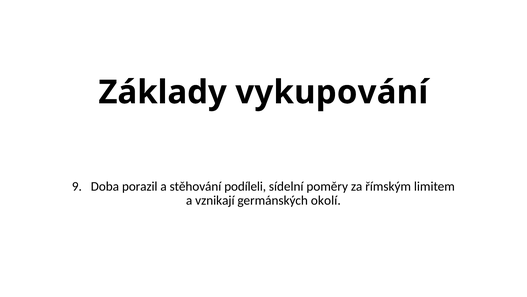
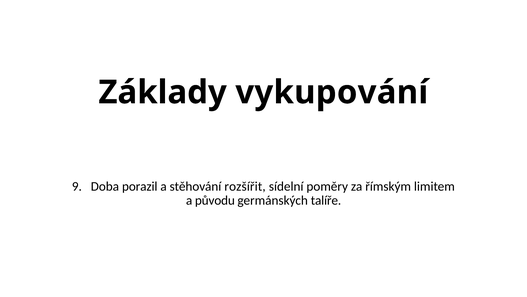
podíleli: podíleli -> rozšířit (245, 186)
vznikají: vznikají -> původu (215, 200)
okolí: okolí -> talíře (326, 200)
